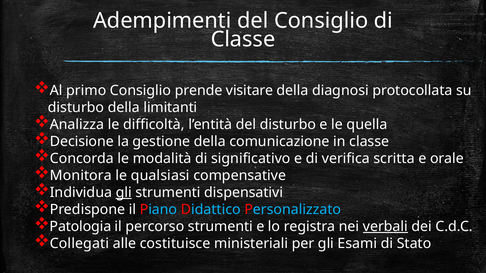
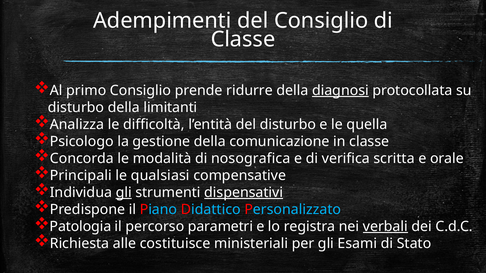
visitare: visitare -> ridurre (250, 91)
diagnosi underline: none -> present (340, 91)
Decisione: Decisione -> Psicologo (82, 142)
significativo: significativo -> nosografica (251, 159)
Monitora: Monitora -> Principali (81, 176)
dispensativi underline: none -> present (244, 193)
percorso strumenti: strumenti -> parametri (220, 227)
Collegati: Collegati -> Richiesta (80, 244)
